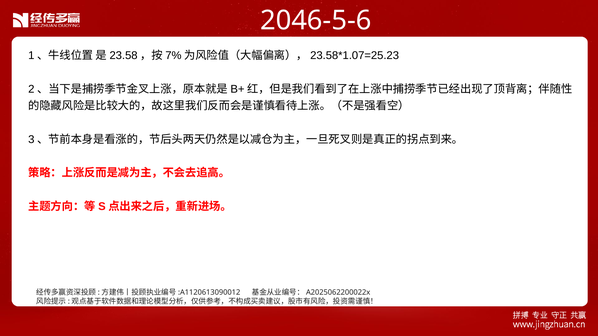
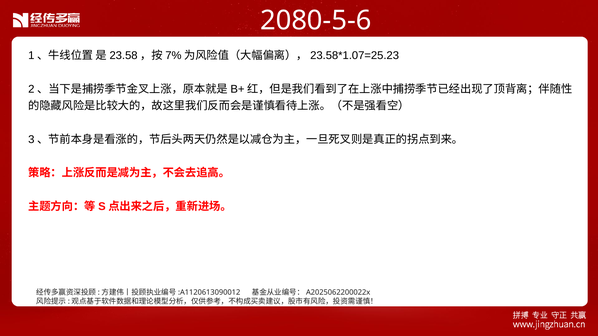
2046-5-6: 2046-5-6 -> 2080-5-6 (316, 21)
